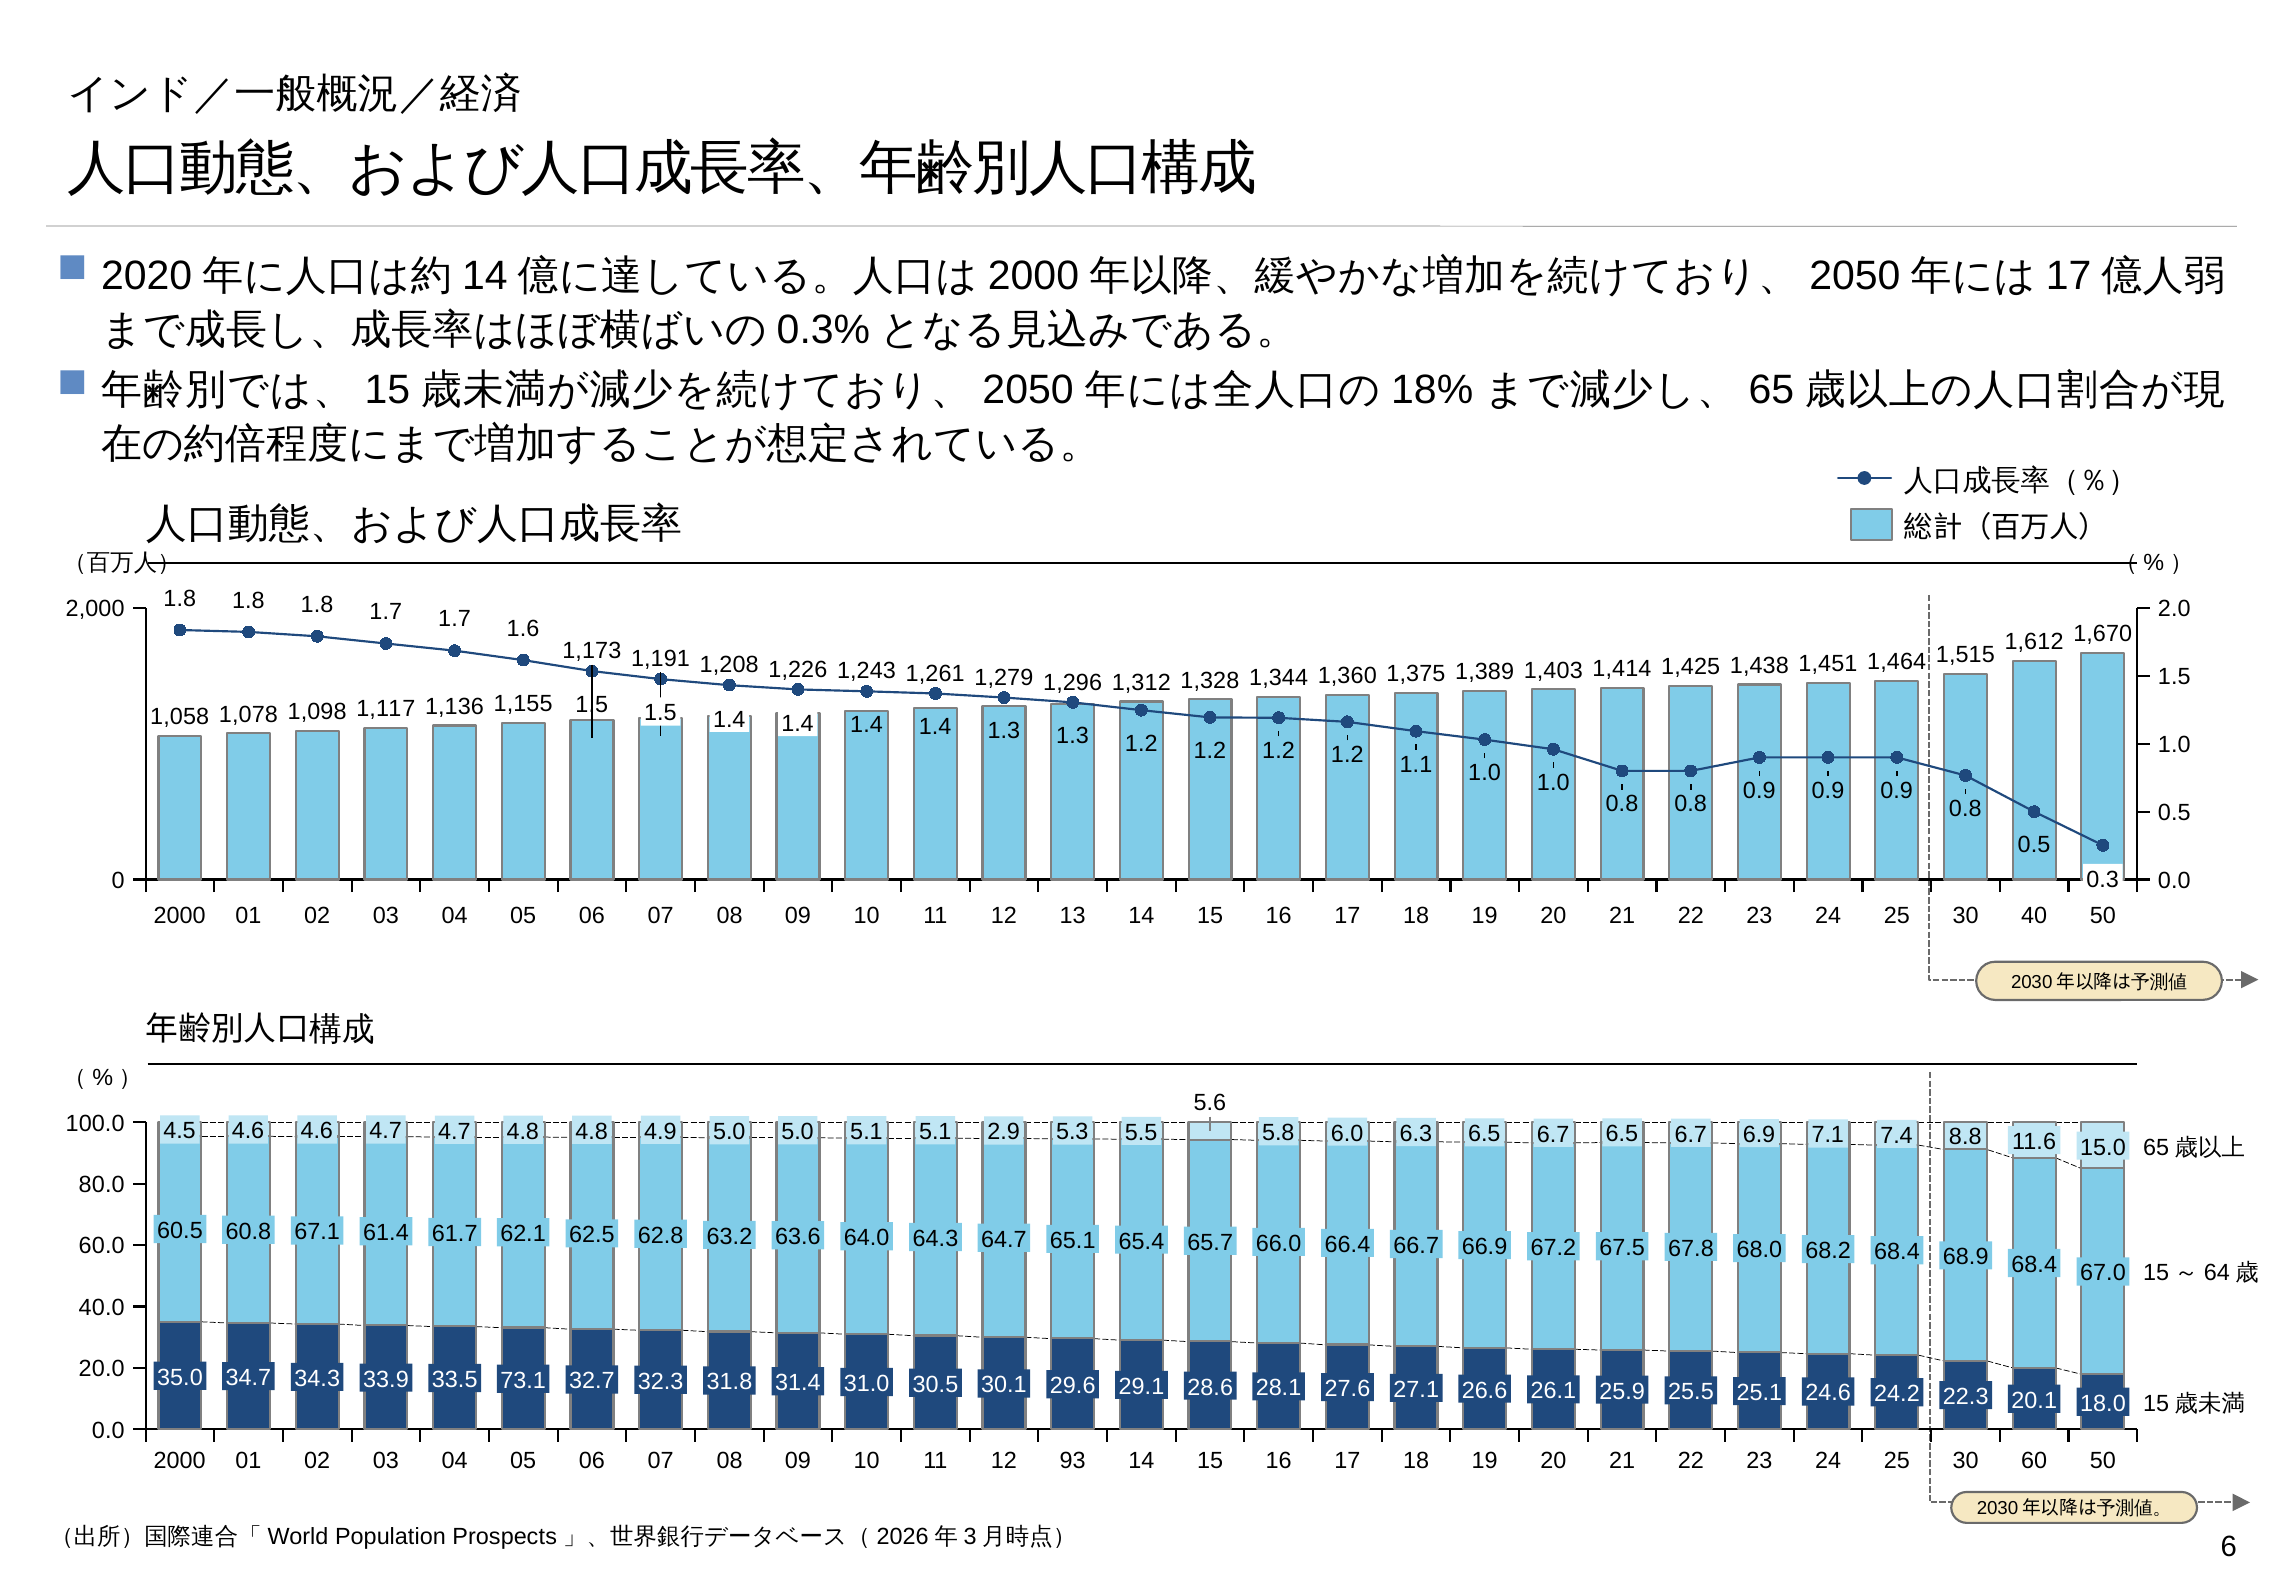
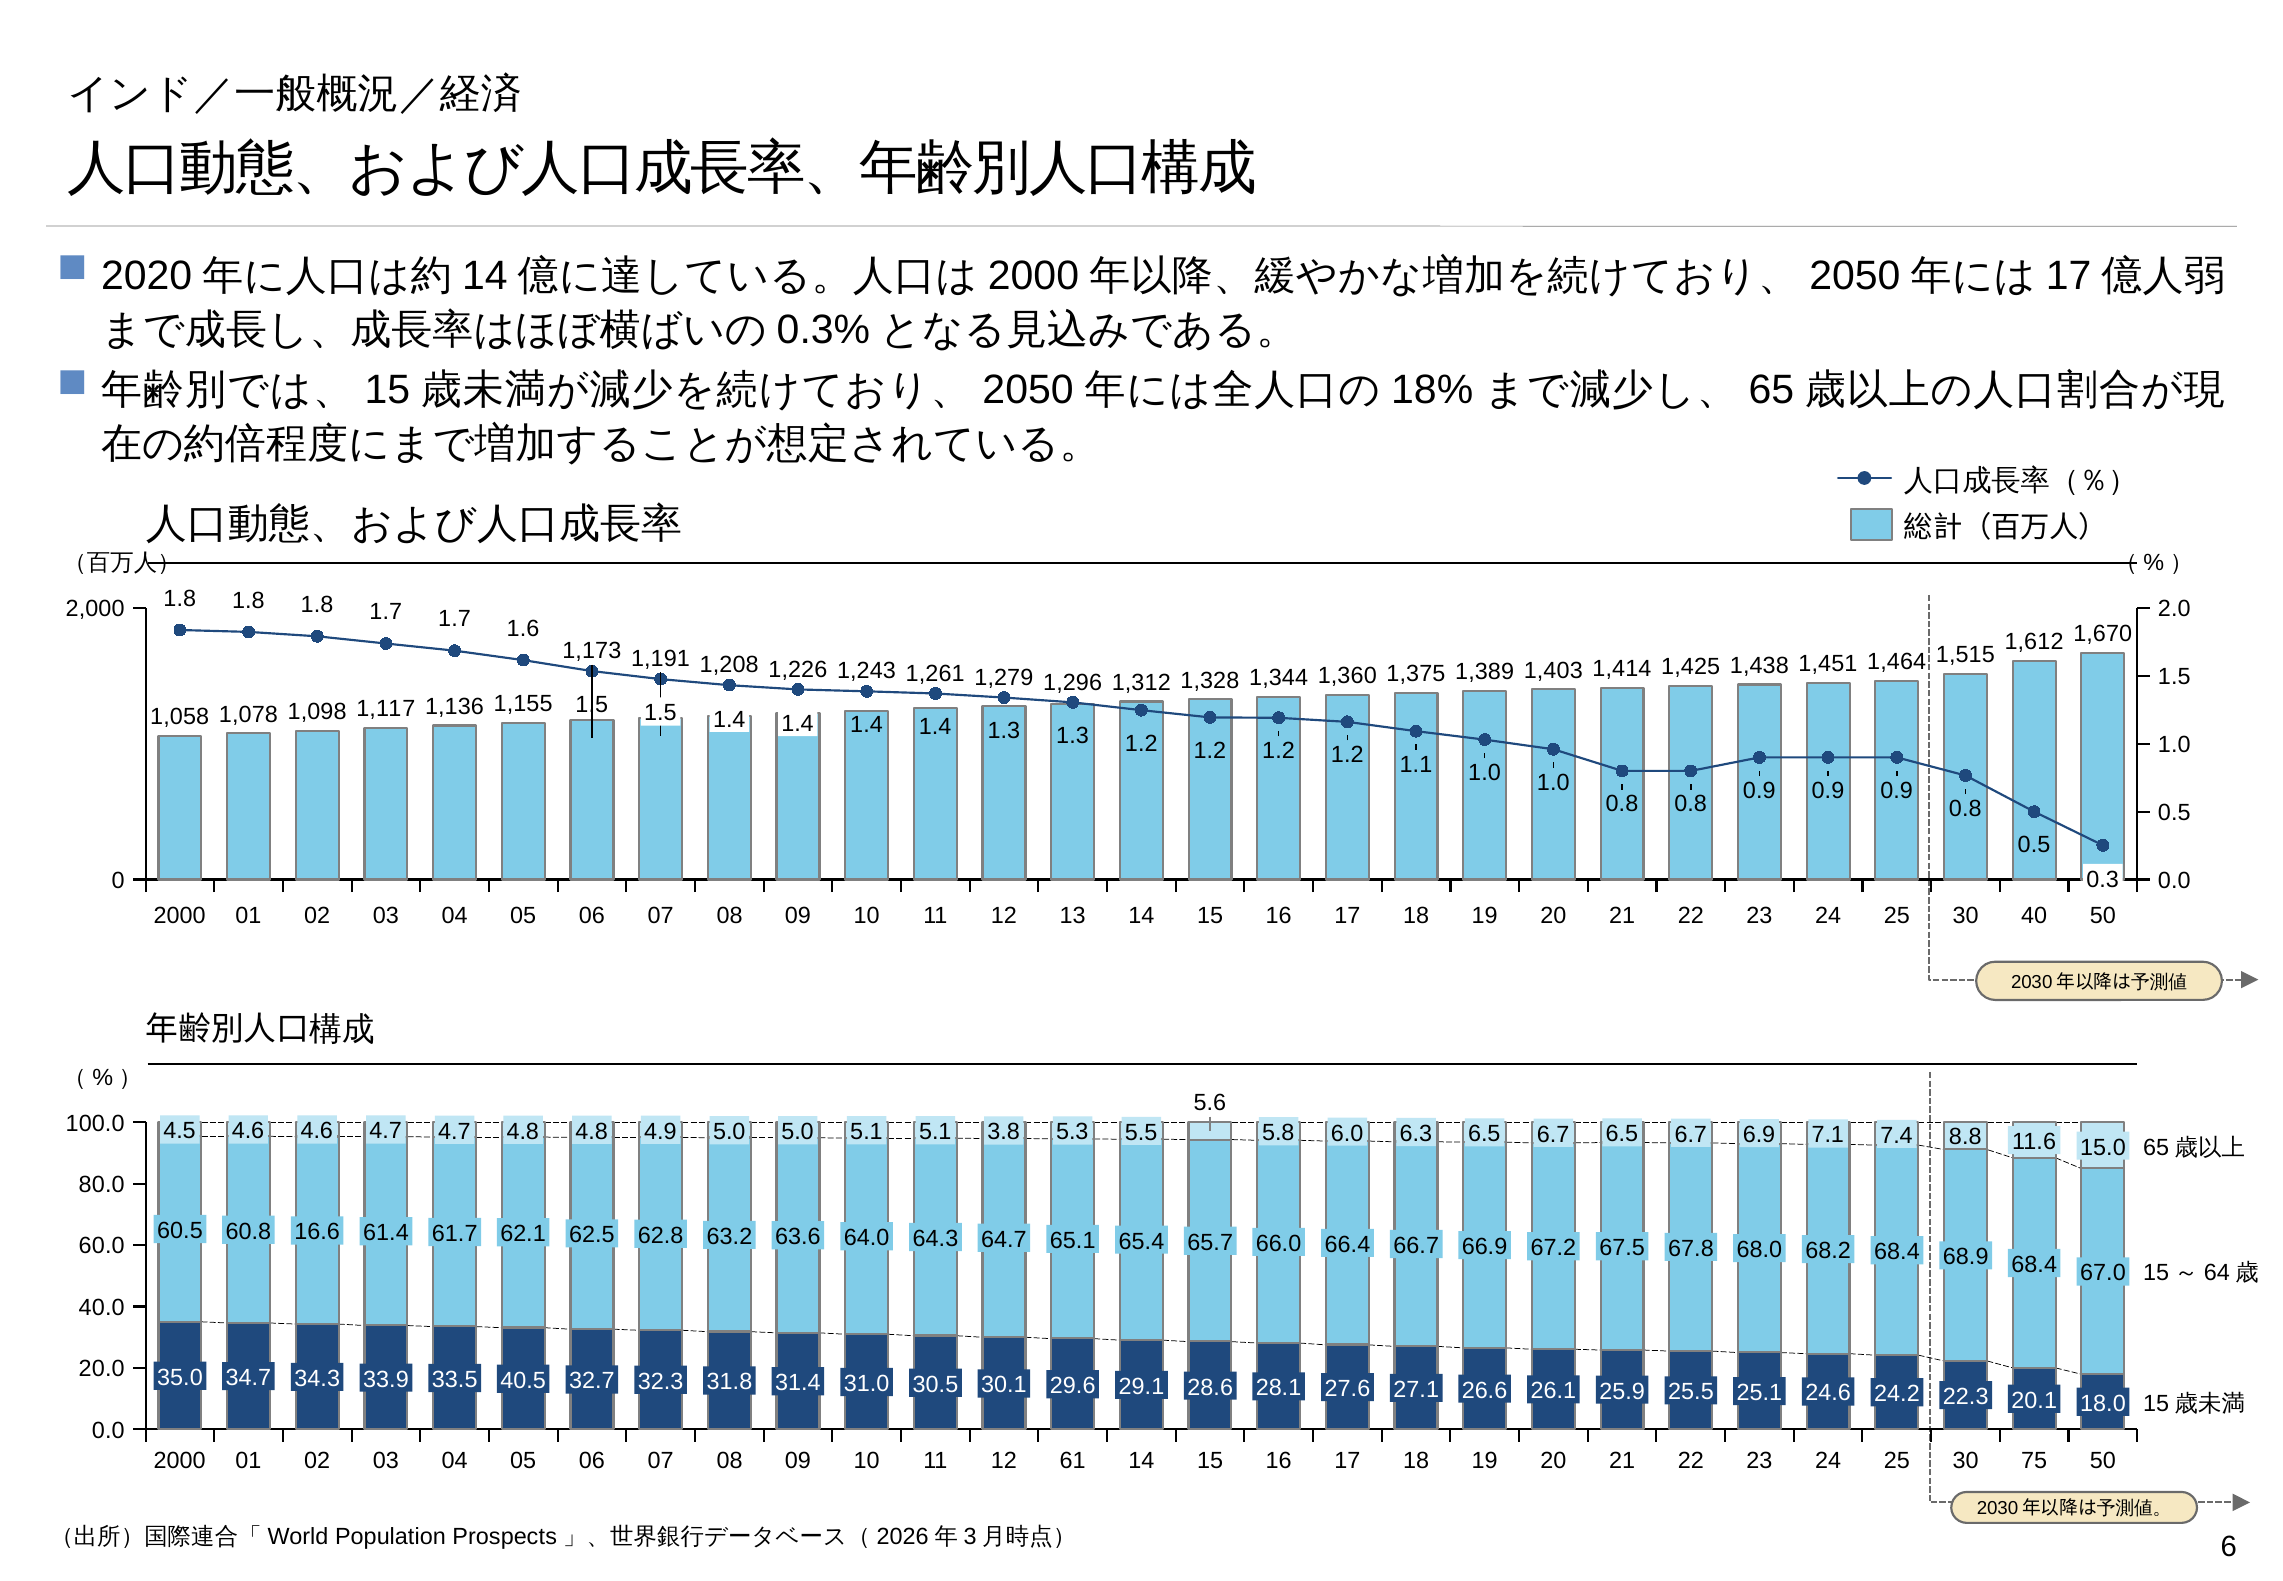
2.9: 2.9 -> 3.8 (1004, 1132)
67.1: 67.1 -> 16.6 (317, 1232)
73.1: 73.1 -> 40.5 (523, 1380)
93: 93 -> 61 (1073, 1460)
60: 60 -> 75 (2034, 1460)
